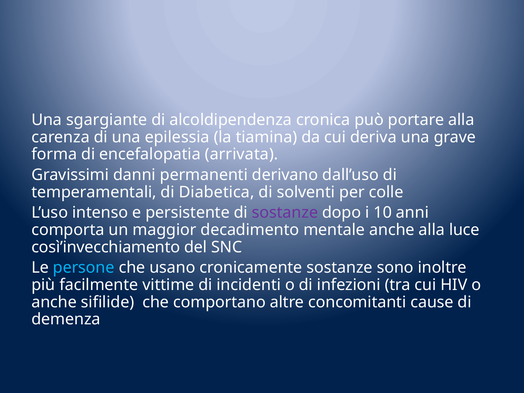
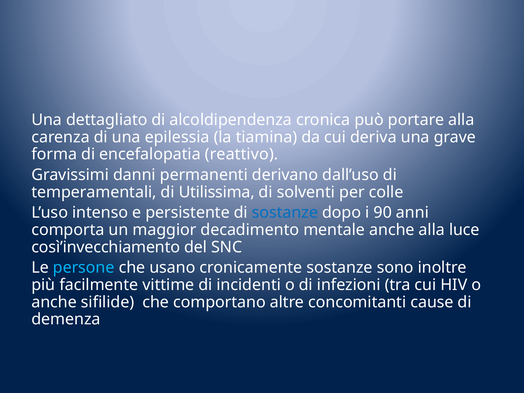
sgargiante: sgargiante -> dettagliato (107, 120)
arrivata: arrivata -> reattivo (242, 154)
Diabetica: Diabetica -> Utilissima (217, 192)
sostanze colour: purple -> blue (285, 212)
10: 10 -> 90 (383, 212)
